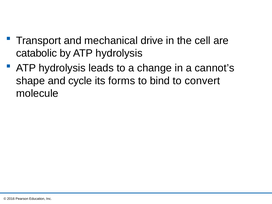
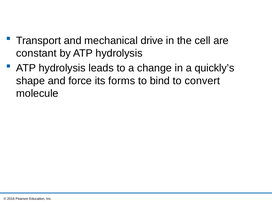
catabolic: catabolic -> constant (36, 53)
cannot’s: cannot’s -> quickly’s (215, 68)
cycle: cycle -> force (80, 81)
